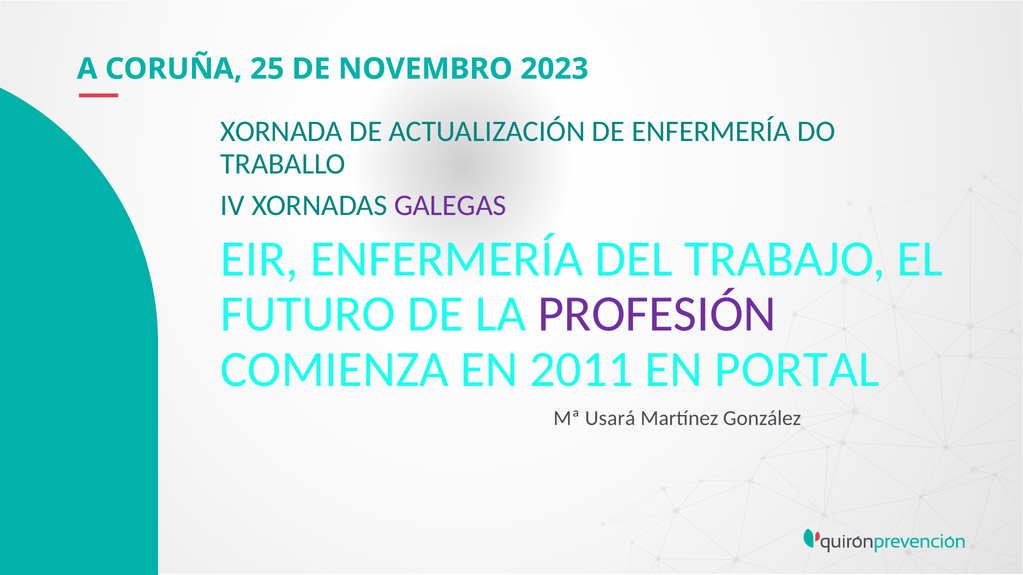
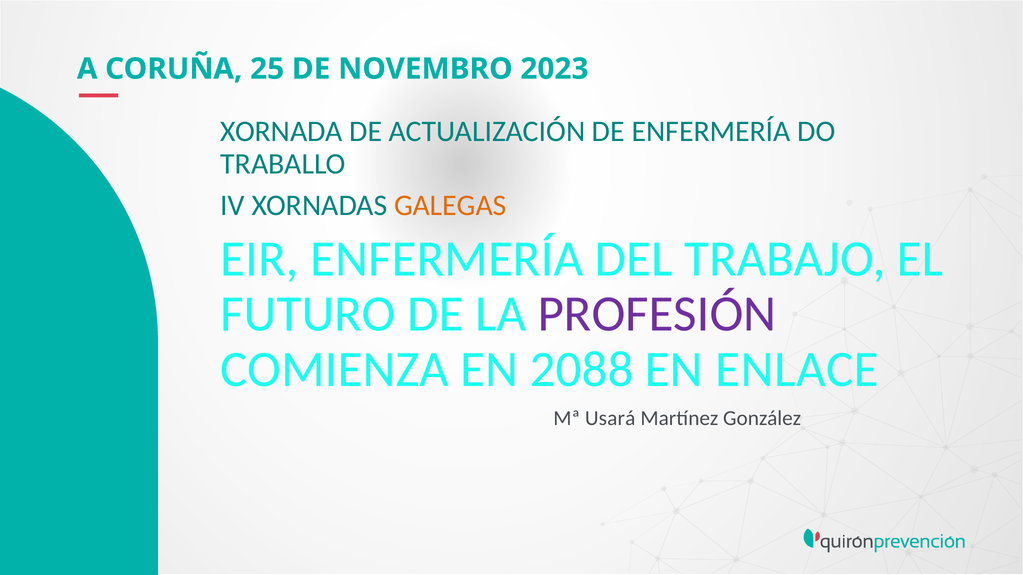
GALEGAS colour: purple -> orange (450, 206)
2011: 2011 -> 2088 (582, 369)
PORTAL: PORTAL -> ENLACE (797, 369)
